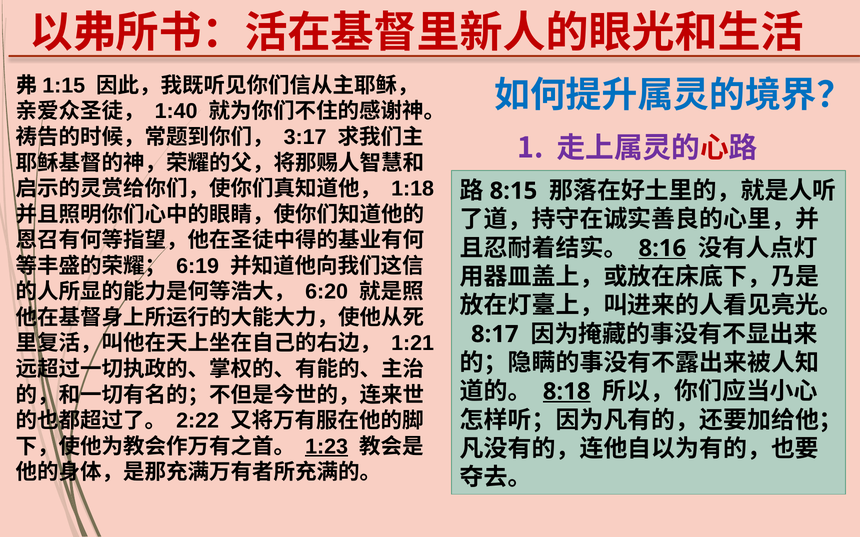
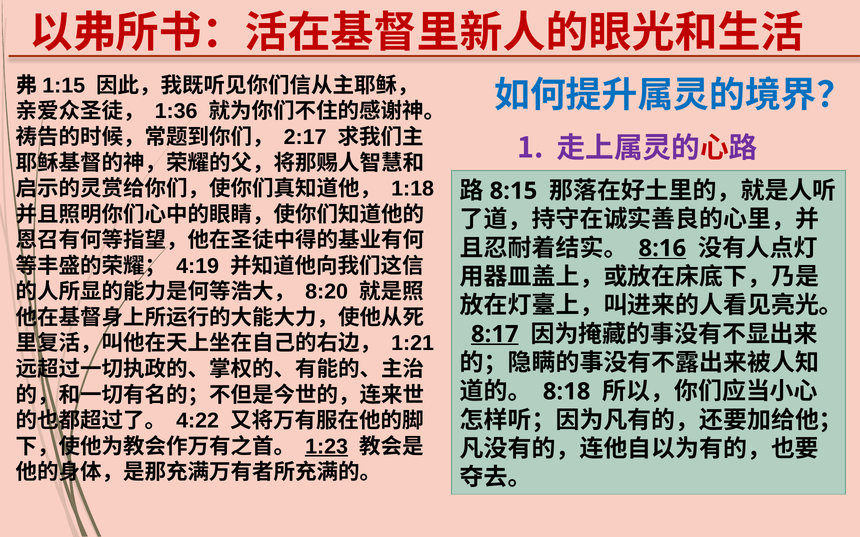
1:40: 1:40 -> 1:36 (176, 112)
3:17: 3:17 -> 2:17 (305, 137)
6:19: 6:19 -> 4:19 (198, 266)
6:20: 6:20 -> 8:20 (327, 292)
8:17 underline: none -> present (495, 334)
8:18 underline: present -> none (567, 392)
2:22: 2:22 -> 4:22 (198, 421)
